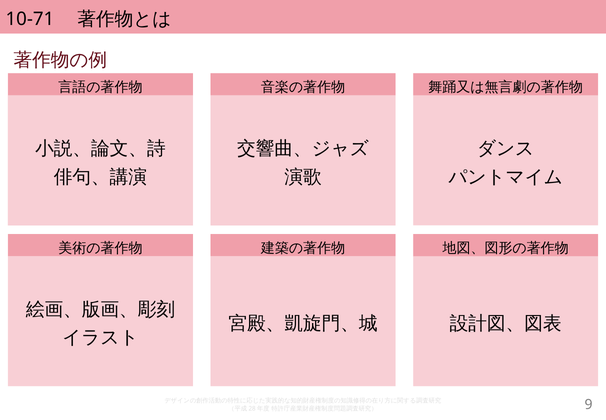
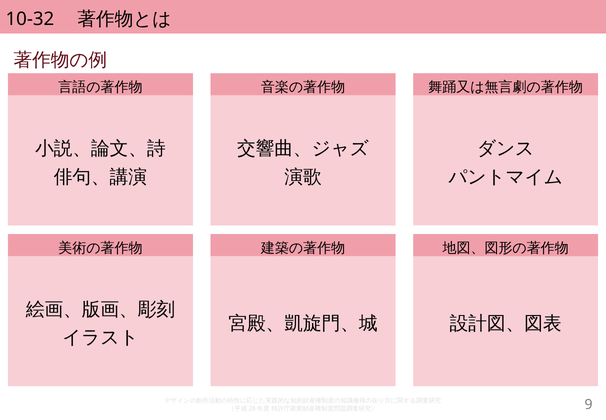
10-71: 10-71 -> 10-32 (30, 19)
